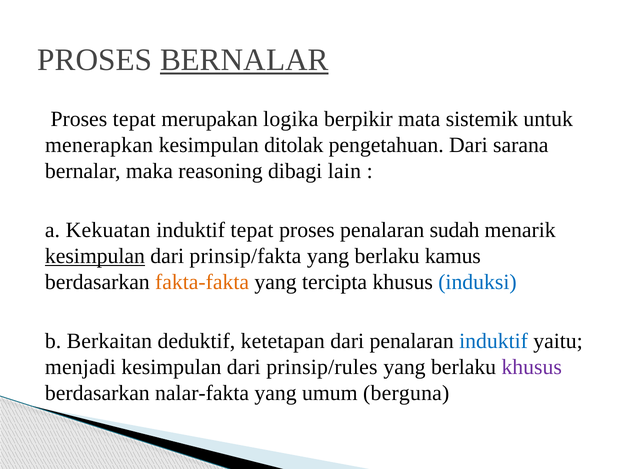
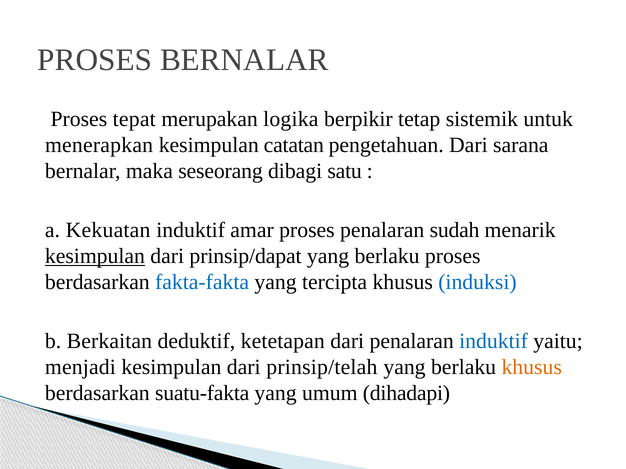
BERNALAR underline: present -> none (244, 60)
mata: mata -> tetap (419, 119)
ditolak: ditolak -> catatan (294, 145)
reasoning: reasoning -> seseorang (221, 171)
lain: lain -> satu (345, 171)
induktif tepat: tepat -> amar (252, 230)
prinsip/fakta: prinsip/fakta -> prinsip/dapat (246, 256)
berlaku kamus: kamus -> proses (453, 256)
fakta-fakta colour: orange -> blue (202, 282)
prinsip/rules: prinsip/rules -> prinsip/telah (322, 368)
khusus colour: purple -> orange (532, 368)
nalar-fakta: nalar-fakta -> suatu-fakta (202, 394)
berguna: berguna -> dihadapi (406, 394)
